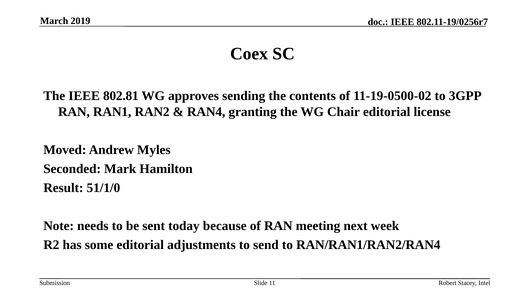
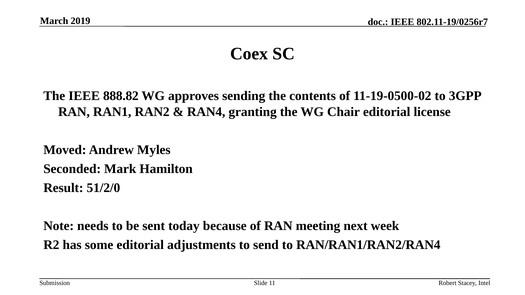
802.81: 802.81 -> 888.82 (121, 96)
51/1/0: 51/1/0 -> 51/2/0 (103, 188)
